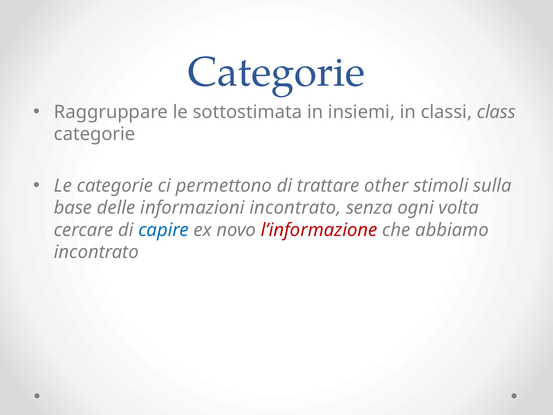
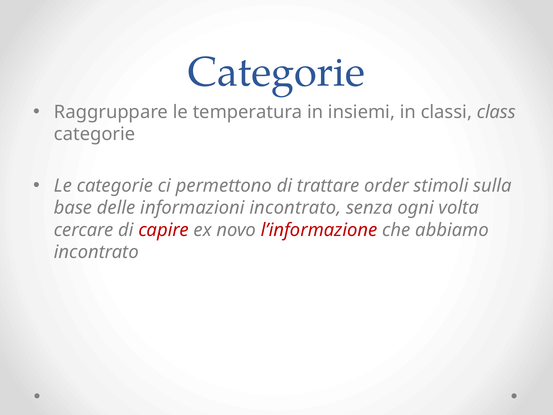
sottostimata: sottostimata -> temperatura (247, 112)
other: other -> order (387, 186)
capire colour: blue -> red (164, 230)
